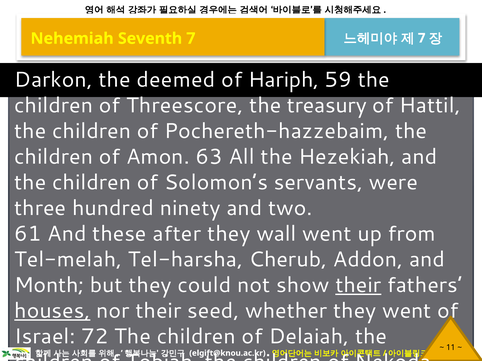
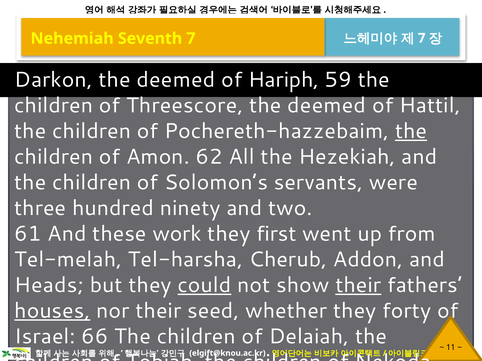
treasury: treasury -> deemed (327, 106)
the underline: none -> present (411, 131)
Amon 63: 63 -> 62 (209, 157)
after: after -> work (177, 234)
wall: wall -> first (276, 234)
Month: Month -> Heads (49, 286)
could underline: none -> present (204, 286)
they went: went -> forty (407, 311)
72: 72 -> 66 (95, 337)
